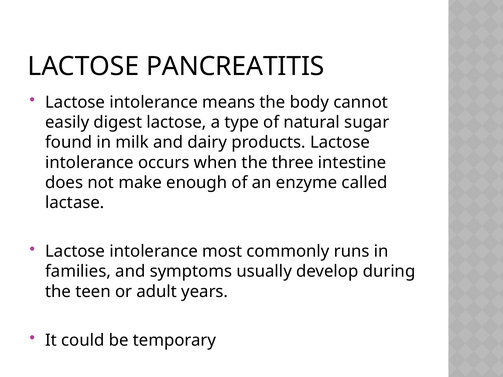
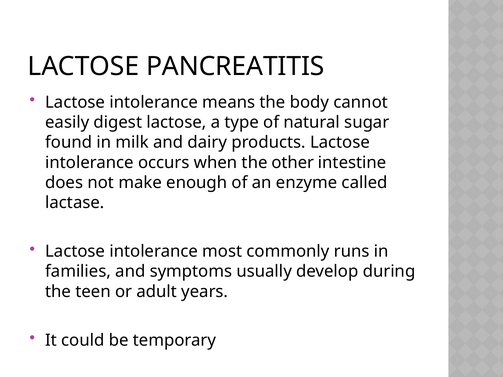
three: three -> other (293, 163)
